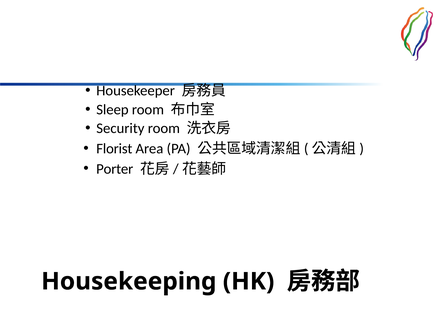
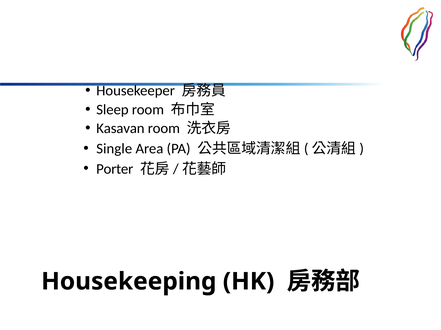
Security: Security -> Kasavan (120, 129)
Florist: Florist -> Single (114, 149)
